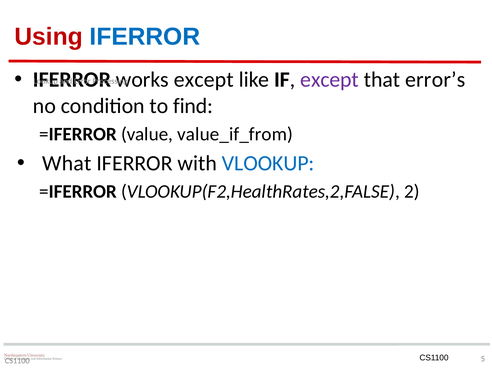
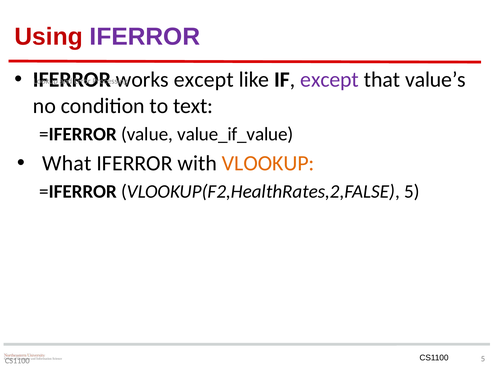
IFERROR colour: blue -> purple (145, 37)
error’s: error’s -> value’s (435, 80)
find: find -> text (193, 106)
value_if_from: value_if_from -> value_if_value (235, 134)
VLOOKUP colour: blue -> orange (268, 163)
VLOOKUP(F2,HealthRates,2,FALSE 2: 2 -> 5 (412, 192)
